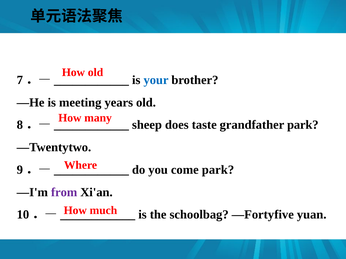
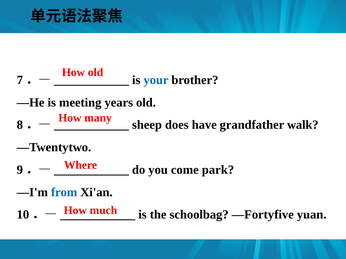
taste: taste -> have (204, 125)
grandfather park: park -> walk (303, 125)
from colour: purple -> blue (64, 193)
